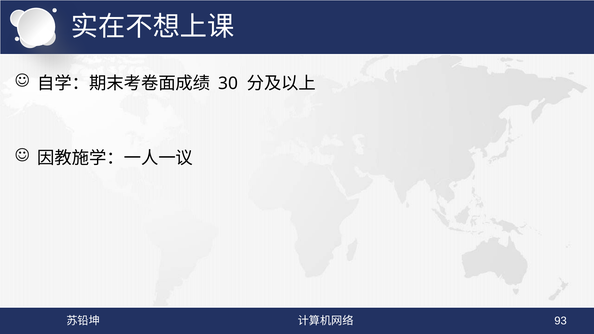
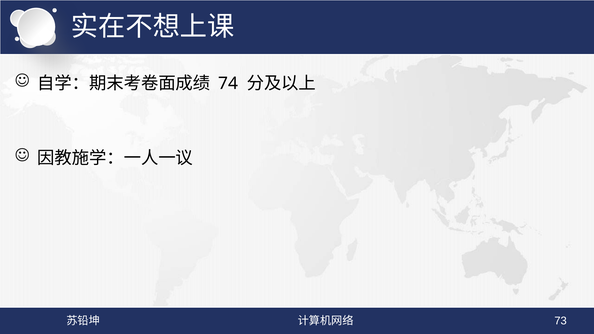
30: 30 -> 74 (228, 84)
93: 93 -> 73 (561, 321)
